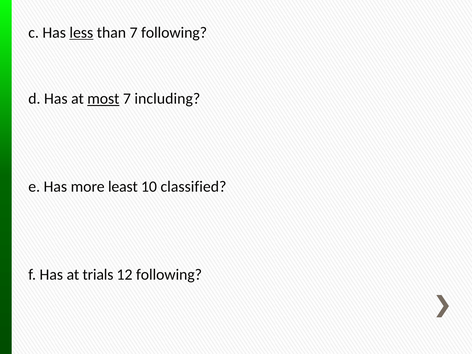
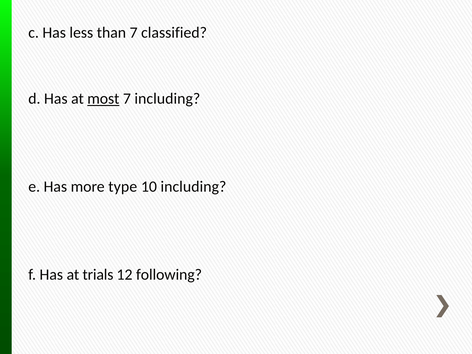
less underline: present -> none (81, 33)
7 following: following -> classified (174, 33)
least: least -> type (123, 187)
10 classified: classified -> including (193, 187)
